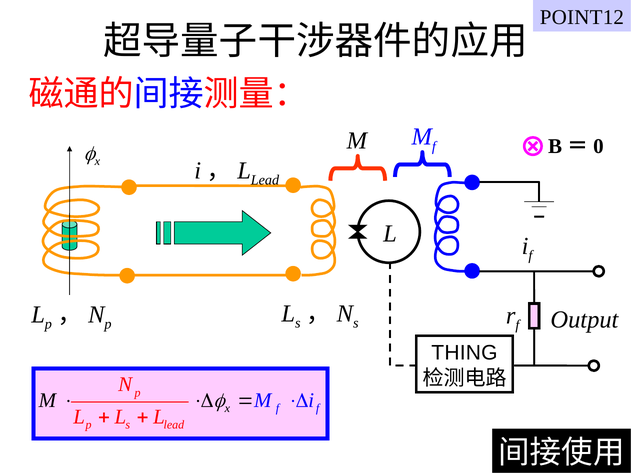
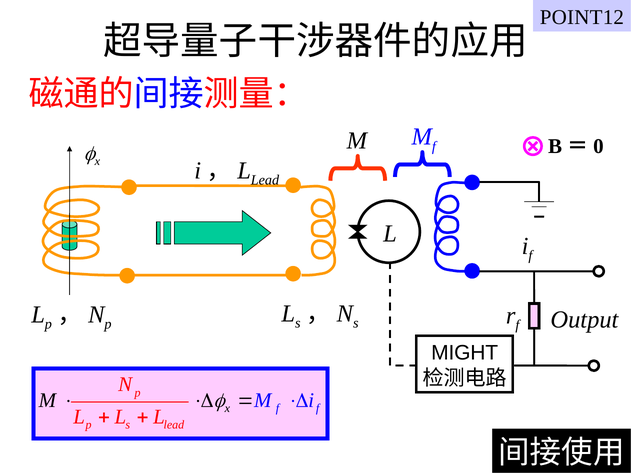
THING: THING -> MIGHT (465, 353)
